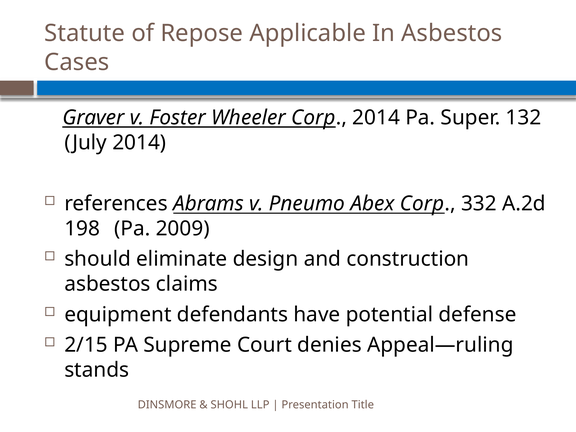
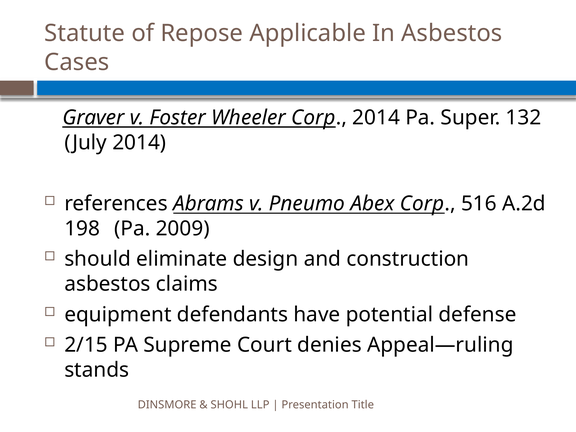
332: 332 -> 516 (479, 204)
